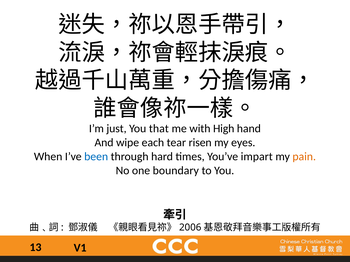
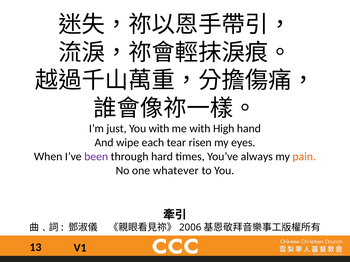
You that: that -> with (159, 129)
been colour: blue -> purple (96, 157)
impart: impart -> always (257, 157)
boundary: boundary -> whatever (176, 171)
